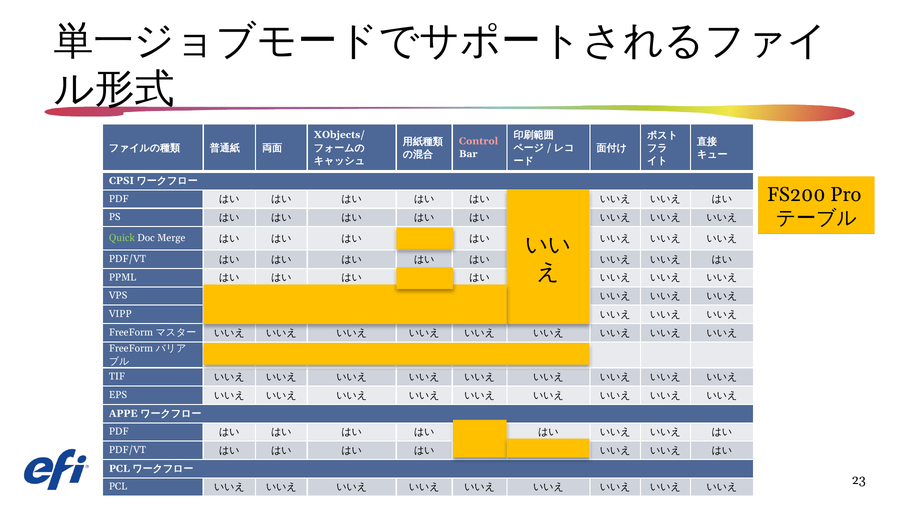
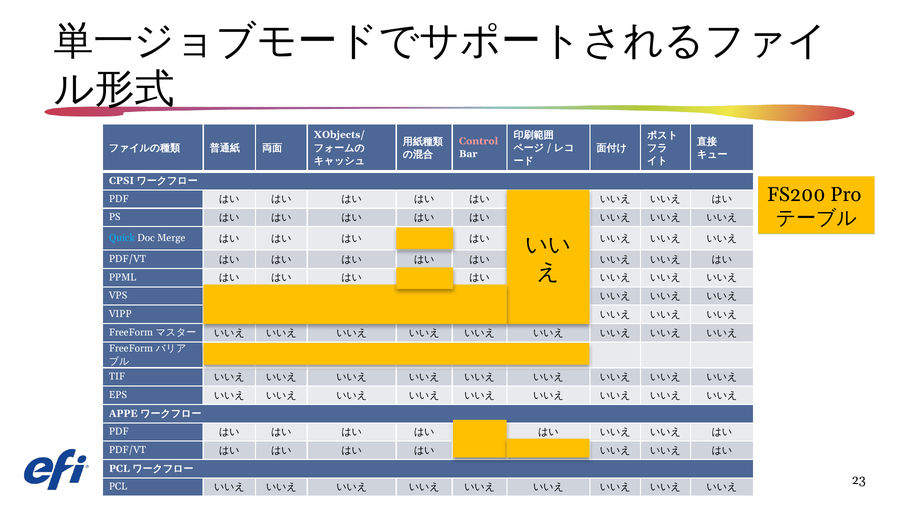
Quick colour: light green -> light blue (122, 238)
